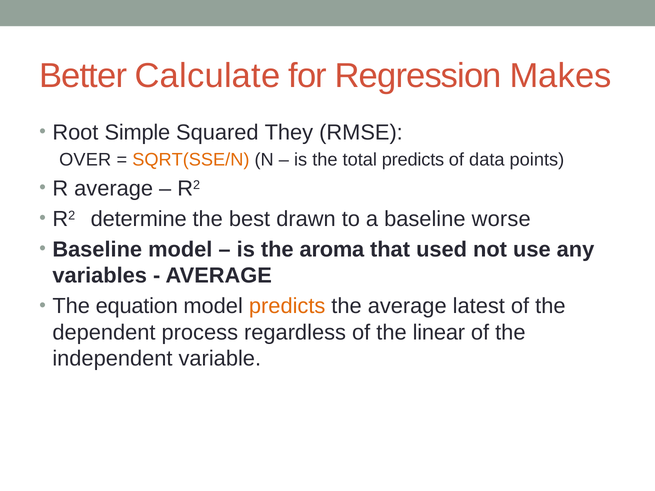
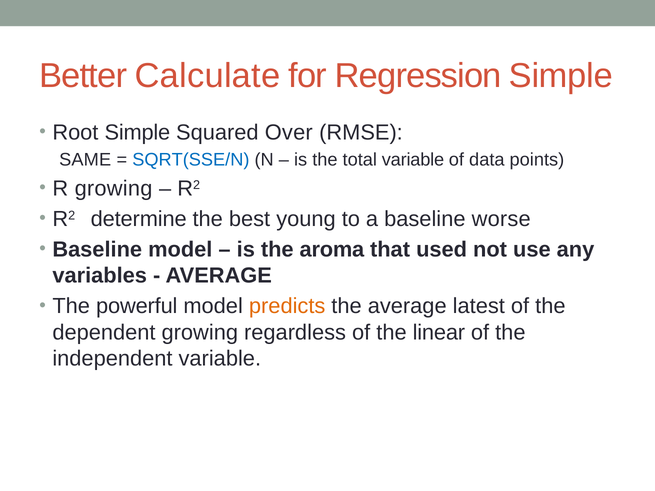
Regression Makes: Makes -> Simple (561, 76)
They: They -> Over (289, 133)
OVER: OVER -> SAME (85, 160)
SQRT(SSE/N colour: orange -> blue (191, 160)
total predicts: predicts -> variable (413, 160)
R average: average -> growing (114, 189)
drawn: drawn -> young (306, 219)
equation: equation -> powerful (137, 306)
dependent process: process -> growing (200, 333)
